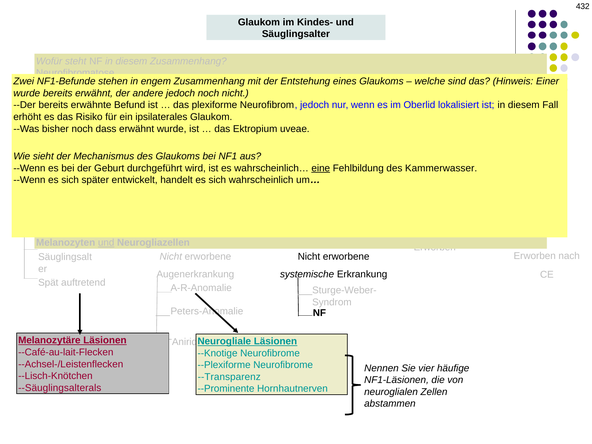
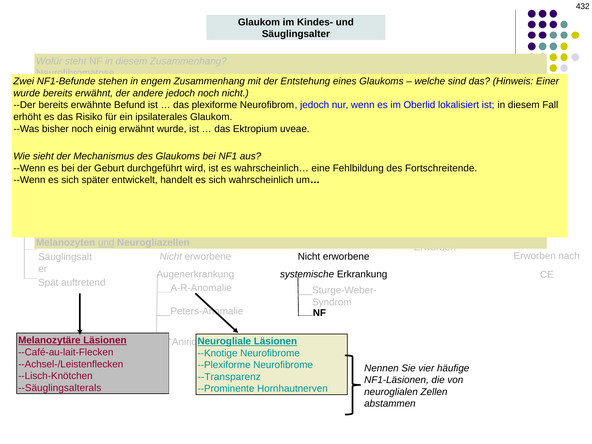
dass: dass -> einig (106, 129)
eine underline: present -> none (321, 168)
Kammerwasser: Kammerwasser -> Fortschreitende (441, 168)
